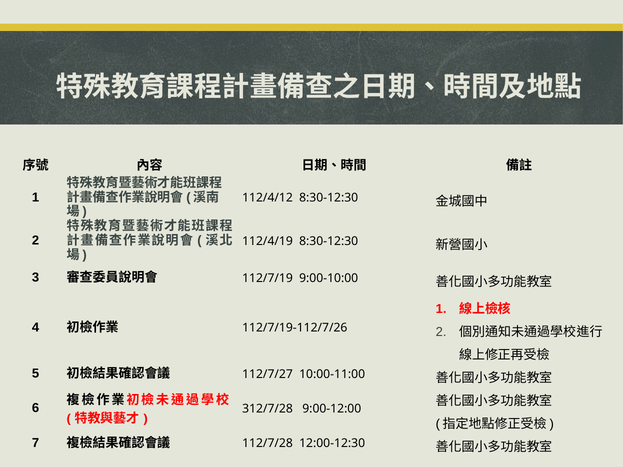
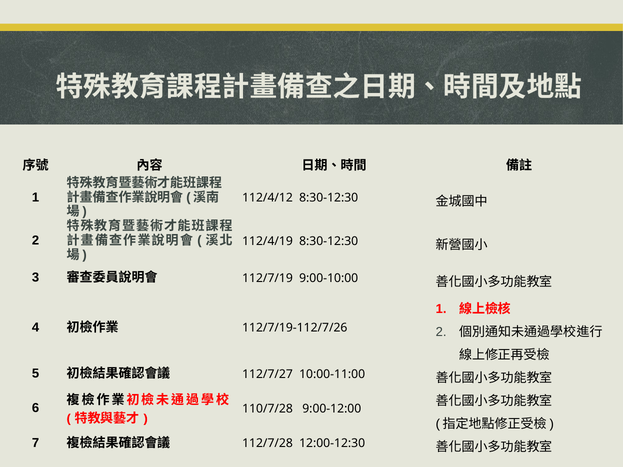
312/7/28: 312/7/28 -> 110/7/28 (268, 409)
